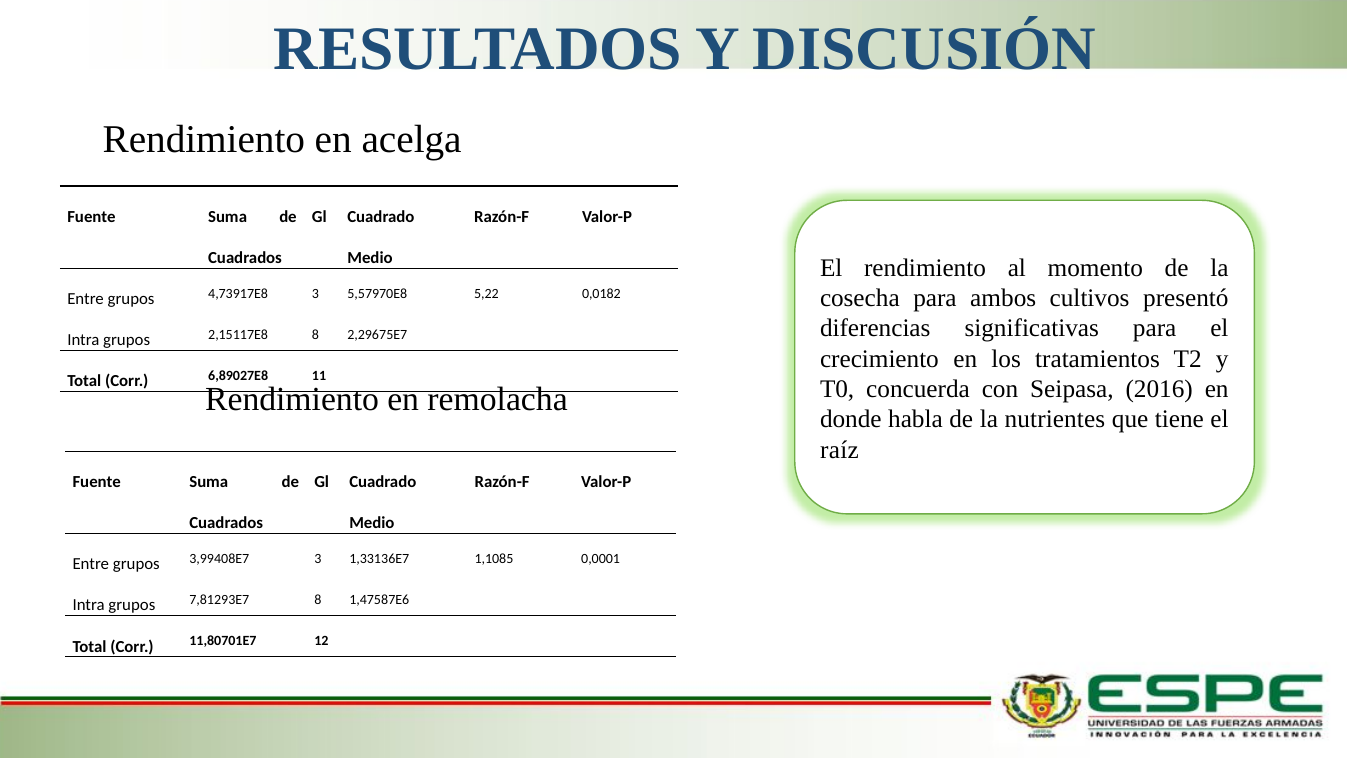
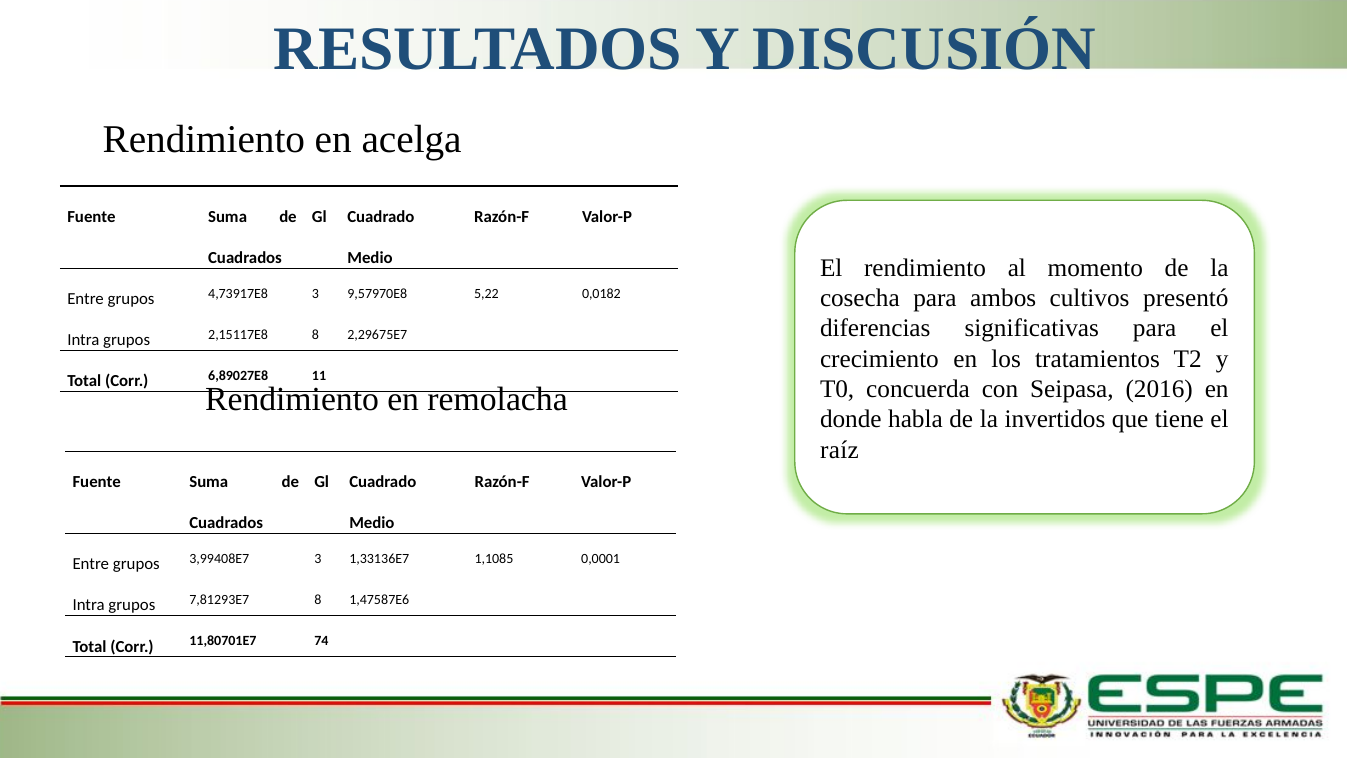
5,57970E8: 5,57970E8 -> 9,57970E8 (377, 294)
nutrientes: nutrientes -> invertidos (1055, 419)
12: 12 -> 74 (321, 641)
